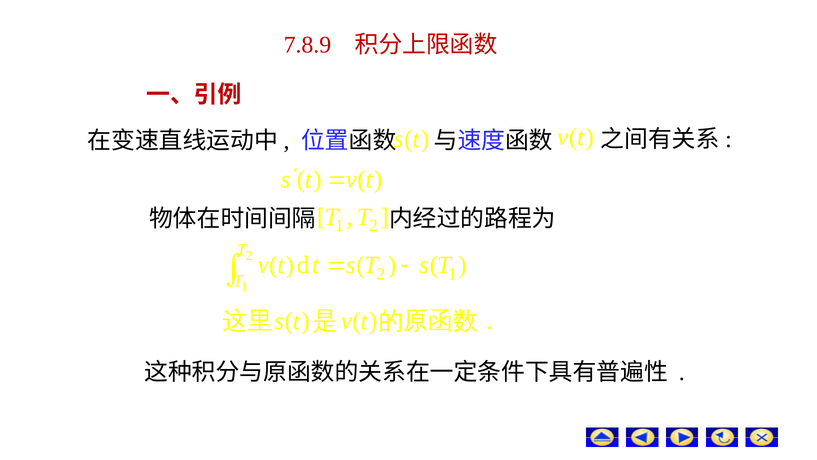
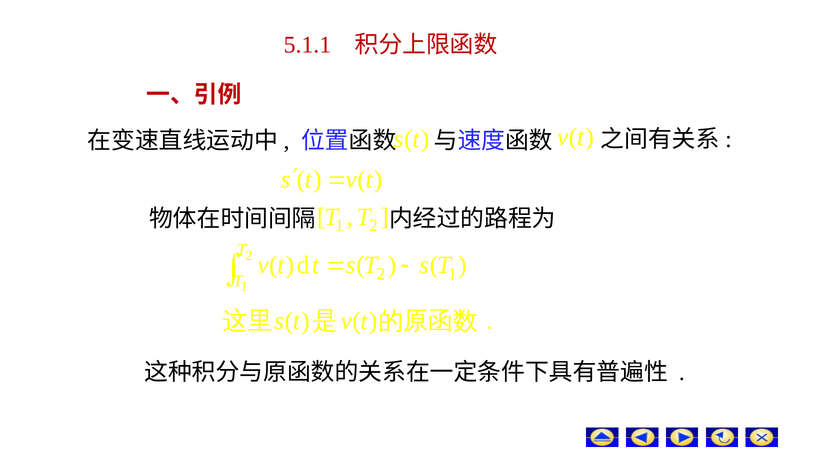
7.8.9: 7.8.9 -> 5.1.1 (307, 45)
